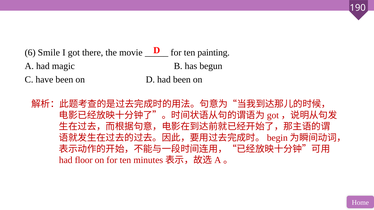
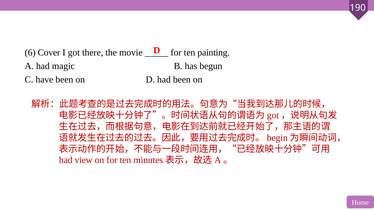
Smile: Smile -> Cover (49, 53)
floor: floor -> view (84, 160)
